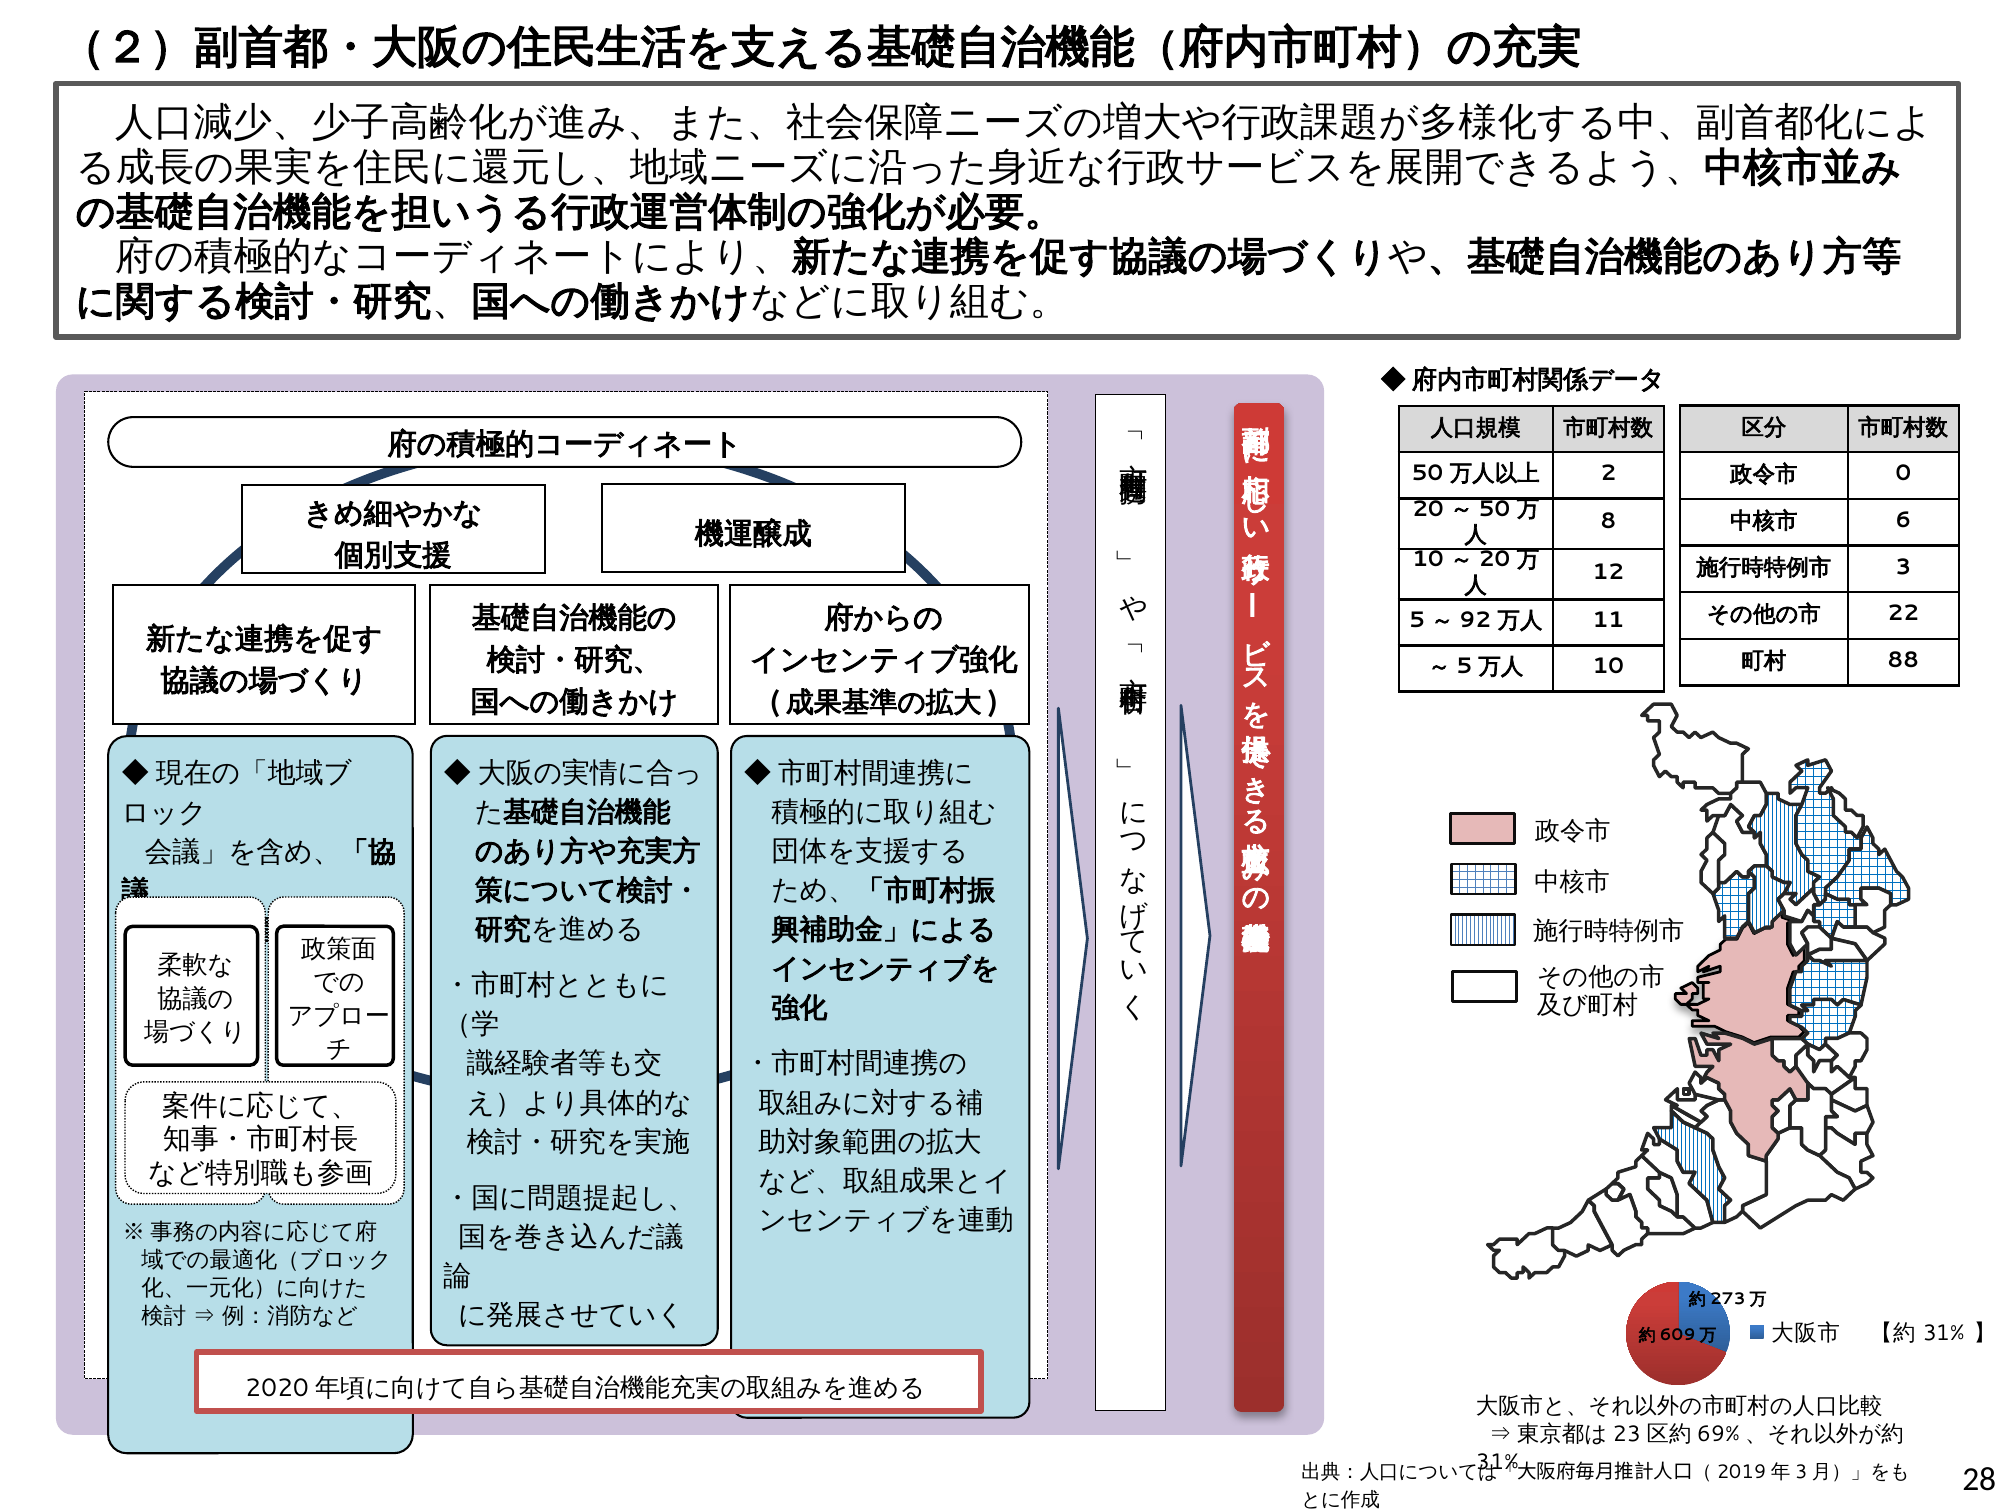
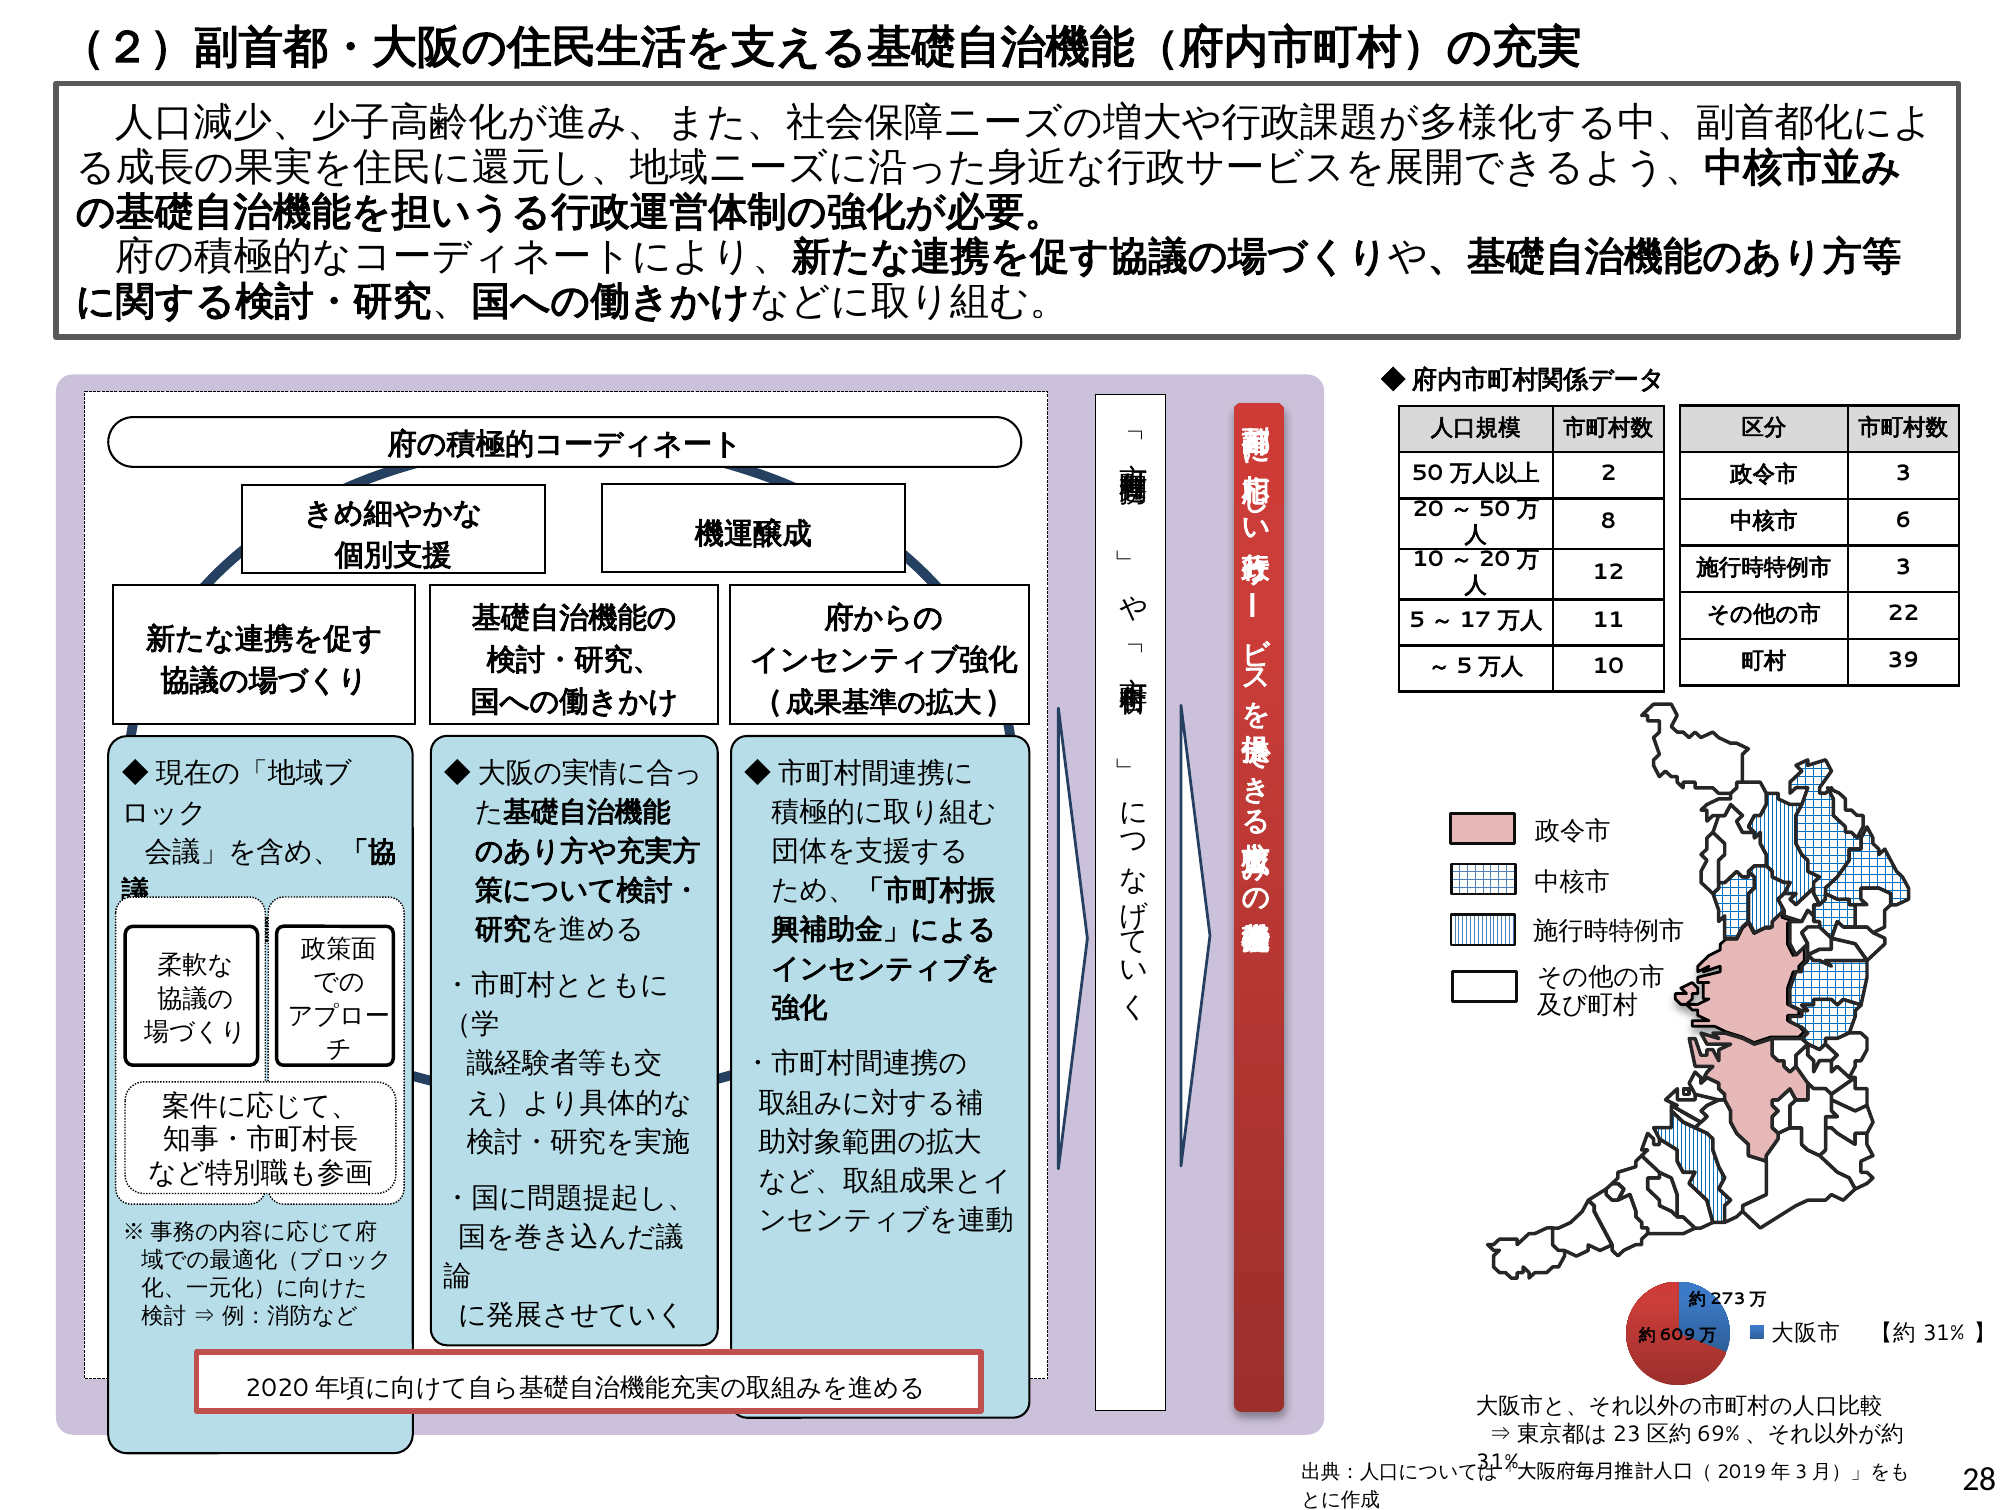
0: 0 -> 3 (1903, 474)
92: 92 -> 17 (1475, 620)
88: 88 -> 39 (1903, 660)
